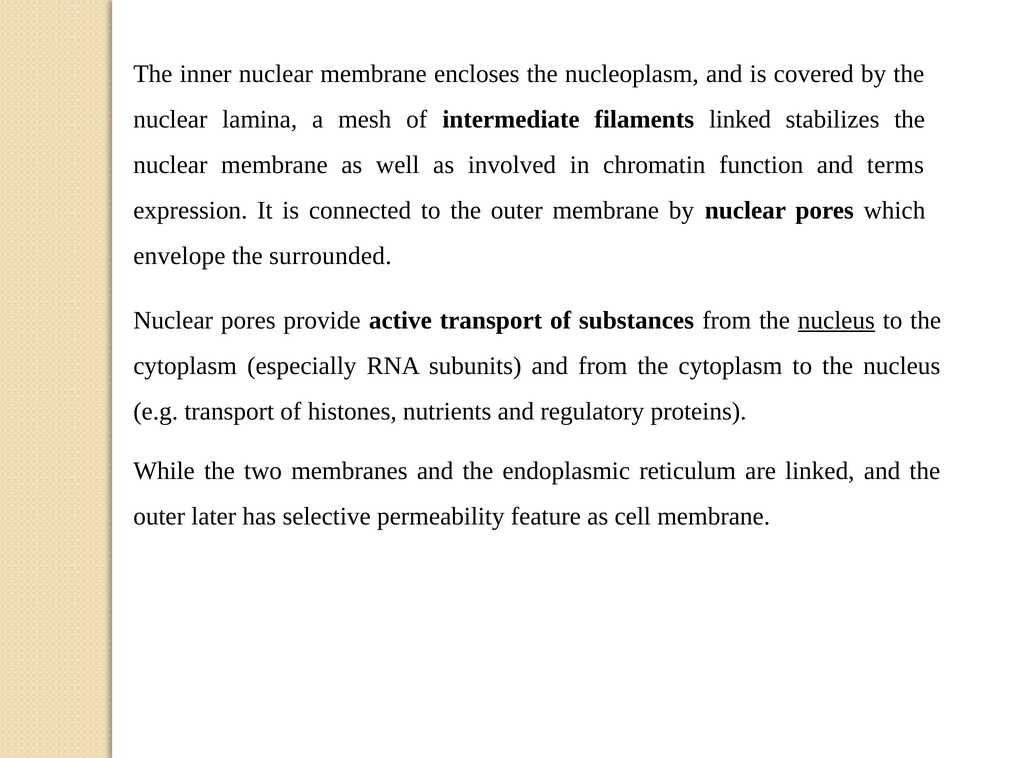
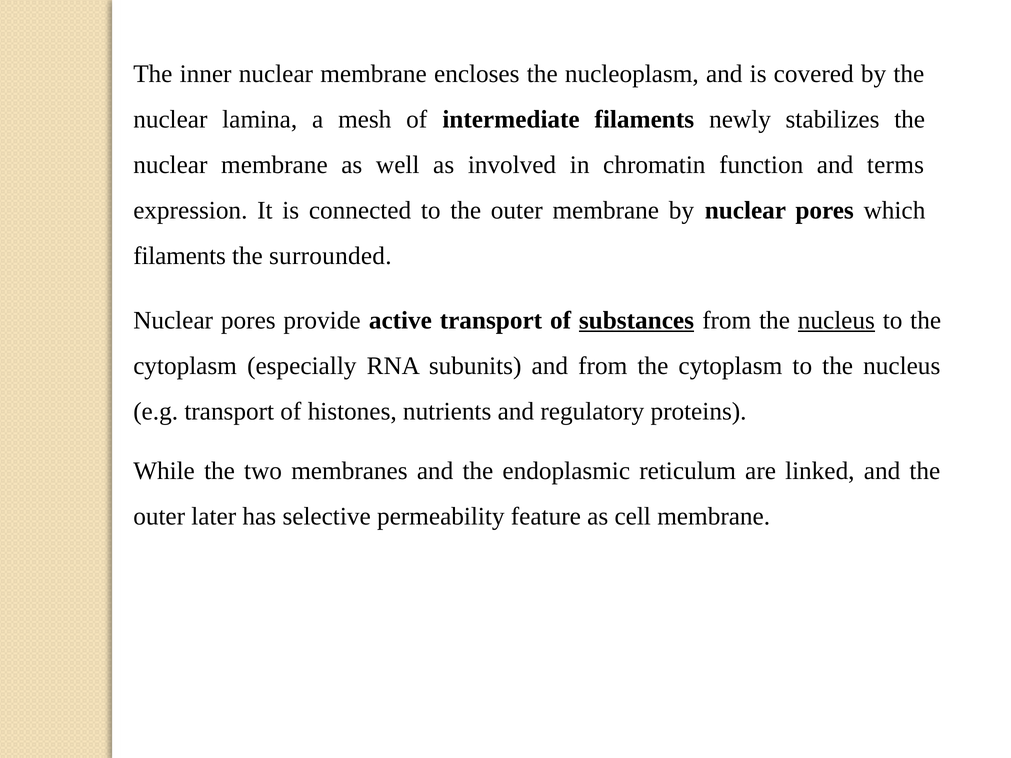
filaments linked: linked -> newly (740, 119)
envelope: envelope -> filaments (180, 256)
substances underline: none -> present (636, 321)
